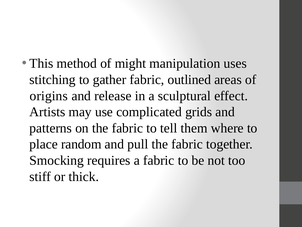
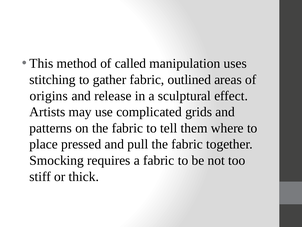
might: might -> called (130, 63)
random: random -> pressed (81, 144)
